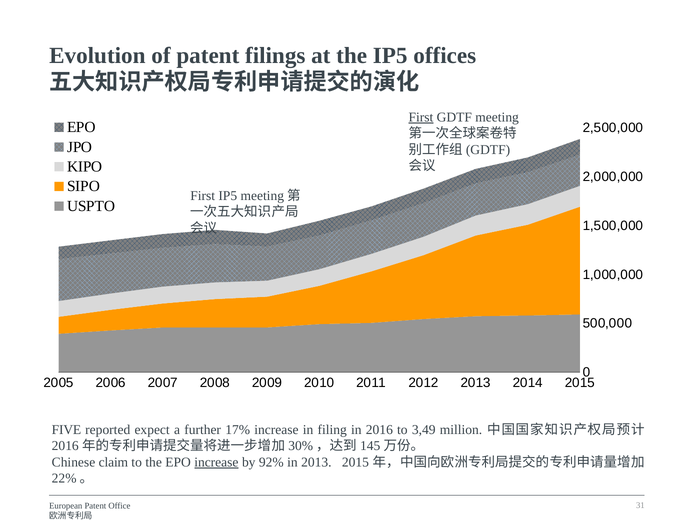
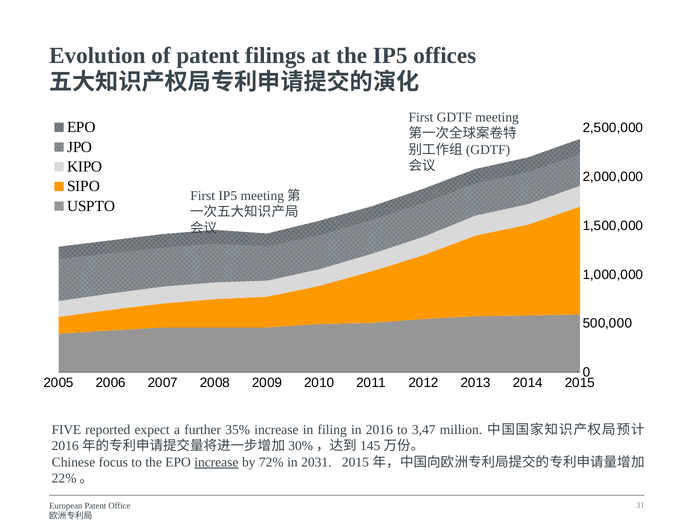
First underline: present -> none (421, 117)
17%: 17% -> 35% (238, 430)
3,49: 3,49 -> 3,47 (424, 430)
claim: claim -> focus (113, 463)
92%: 92% -> 72% (271, 463)
in 2013: 2013 -> 2031 (316, 463)
